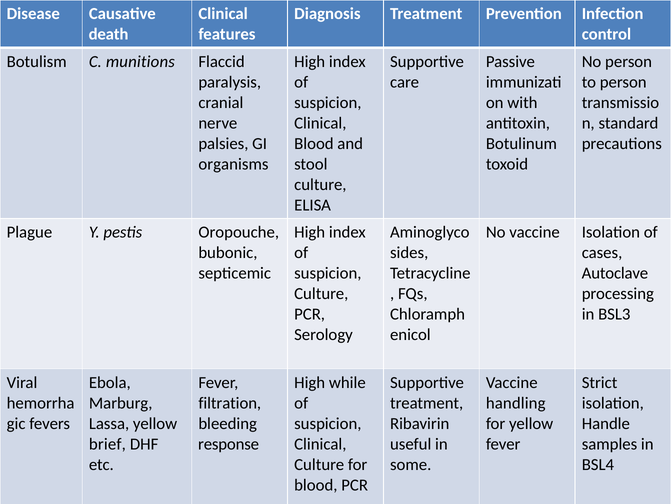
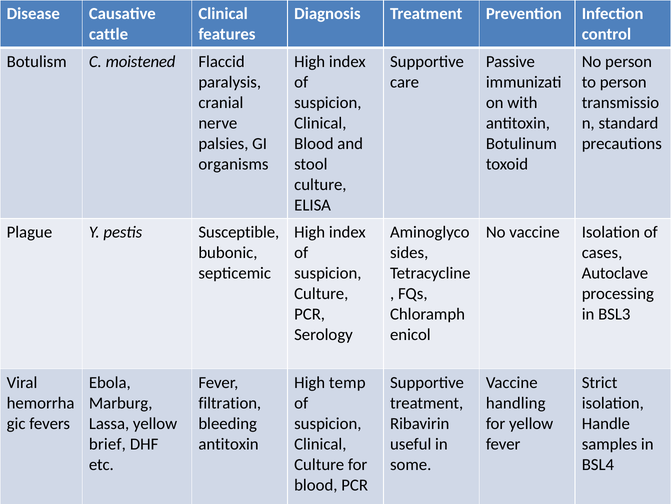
death: death -> cattle (108, 34)
munitions: munitions -> moistened (141, 61)
Oropouche: Oropouche -> Susceptible (239, 232)
while: while -> temp (347, 382)
response: response -> antitoxin (229, 443)
